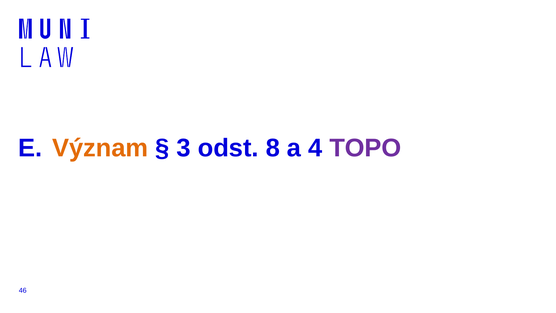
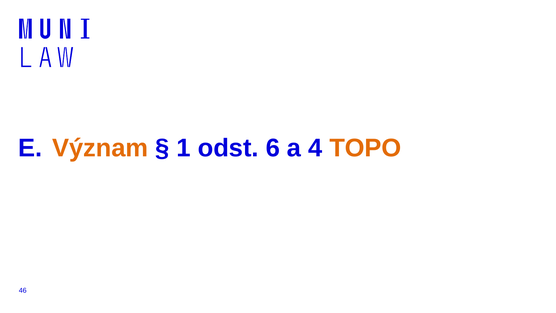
3: 3 -> 1 (184, 148)
8: 8 -> 6 (273, 148)
TOPO colour: purple -> orange (365, 148)
